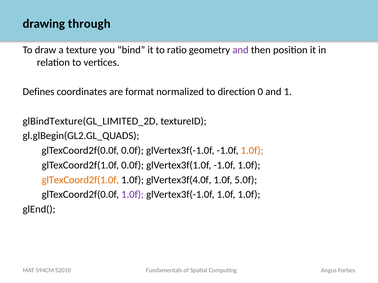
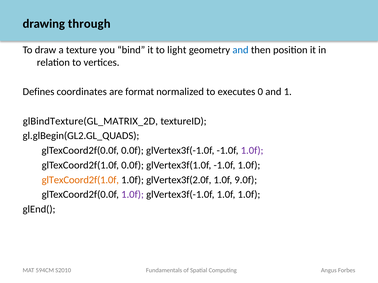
ratio: ratio -> light (177, 50)
and colour: purple -> blue (240, 50)
direction: direction -> executes (236, 92)
glBindTexture(GL_LIMITED_2D: glBindTexture(GL_LIMITED_2D -> glBindTexture(GL_MATRIX_2D (90, 121)
1.0f colour: orange -> purple (252, 151)
glVertex3f(4.0f: glVertex3f(4.0f -> glVertex3f(2.0f (179, 180)
5.0f: 5.0f -> 9.0f (246, 180)
